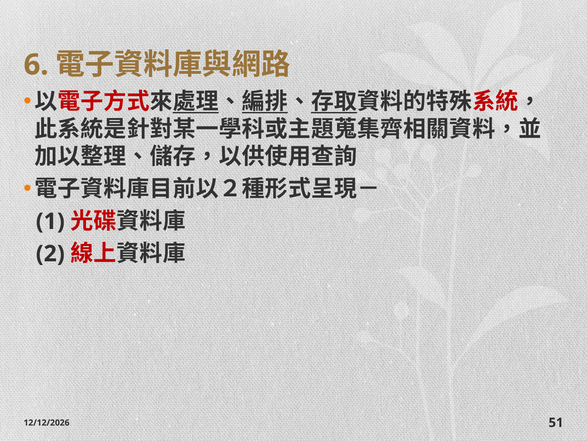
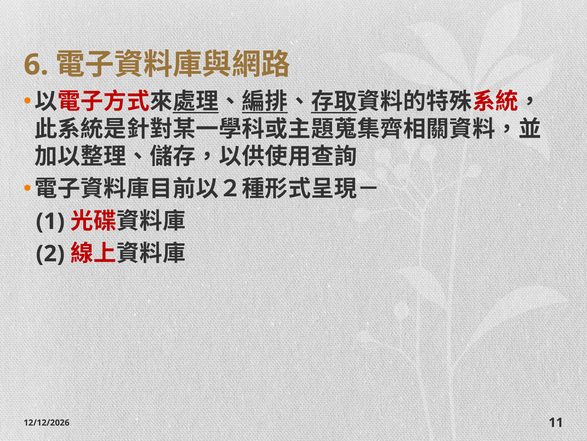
51: 51 -> 11 (556, 422)
